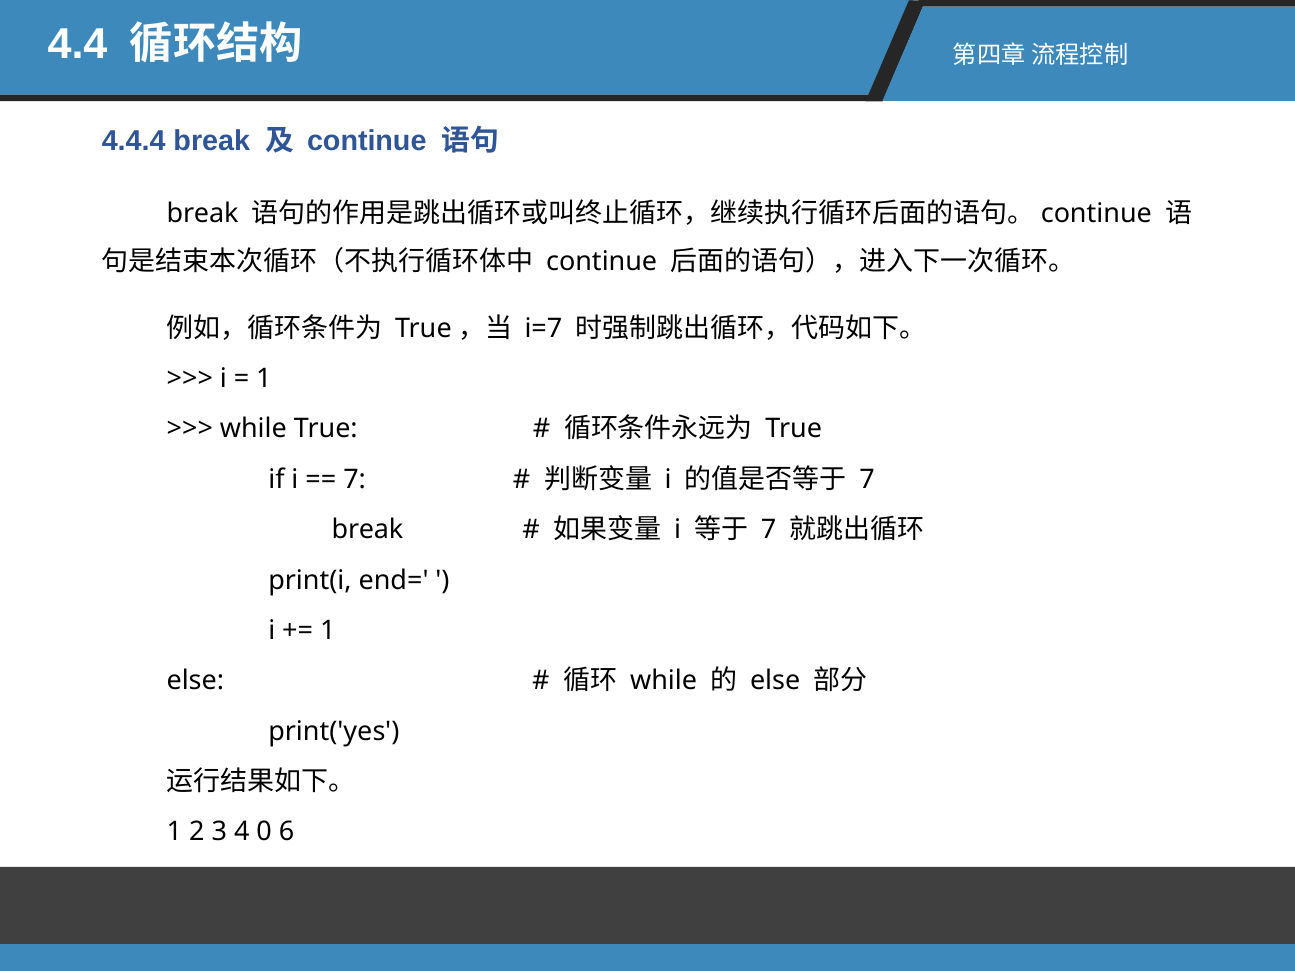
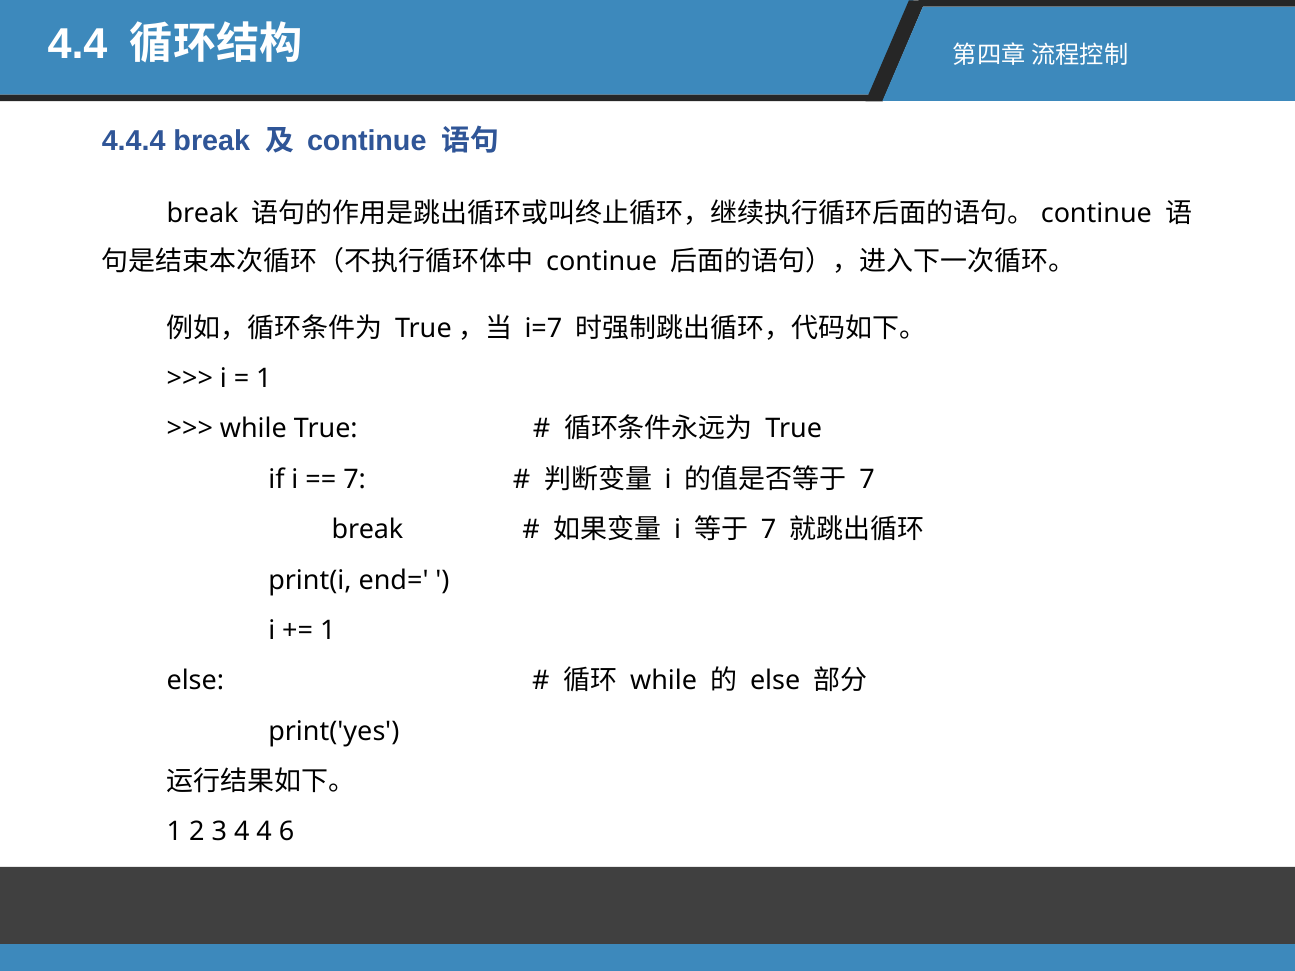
4 0: 0 -> 4 (264, 832)
